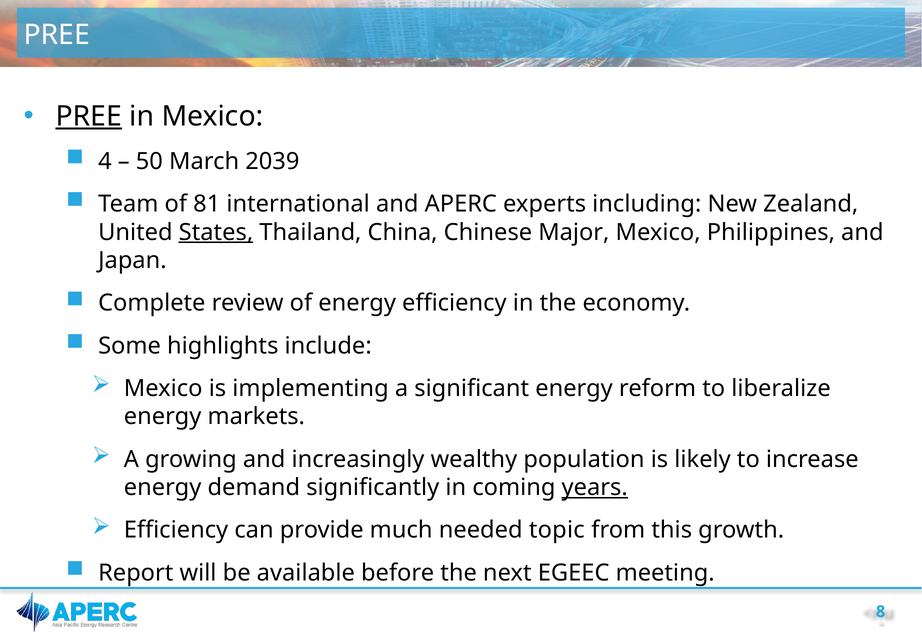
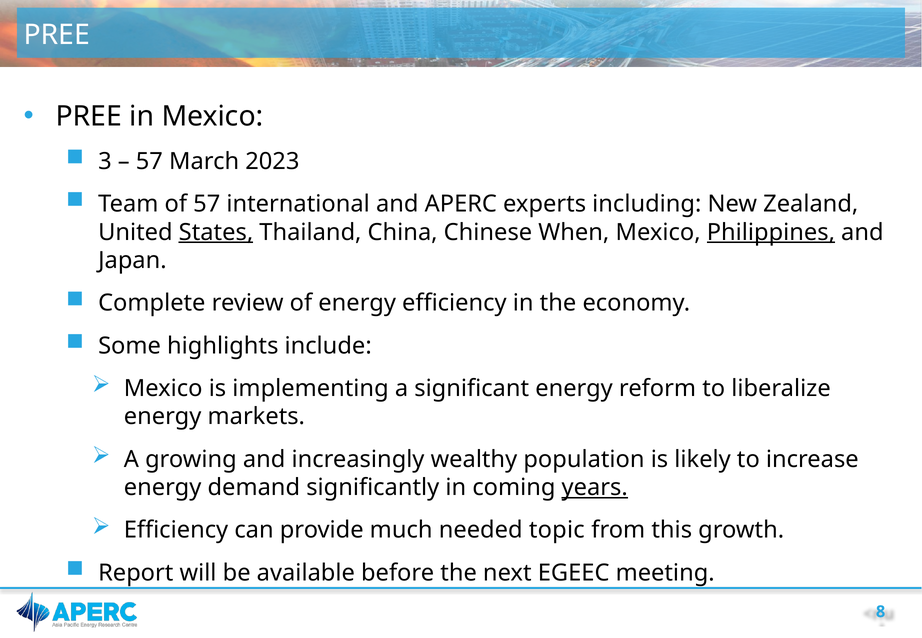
PREE underline: present -> none (89, 116)
4: 4 -> 3 (105, 161)
50: 50 -> 57 (149, 161)
2039: 2039 -> 2023 (272, 161)
of 81: 81 -> 57 (207, 204)
Major: Major -> When (574, 232)
Philippines underline: none -> present (771, 232)
